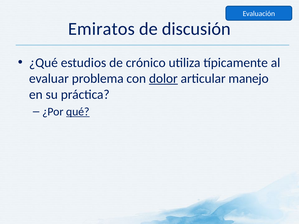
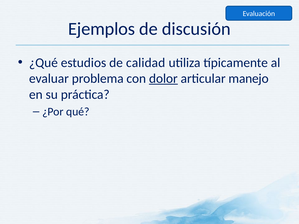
Emiratos: Emiratos -> Ejemplos (102, 29)
crónico: crónico -> calidad (146, 63)
qué underline: present -> none (78, 112)
